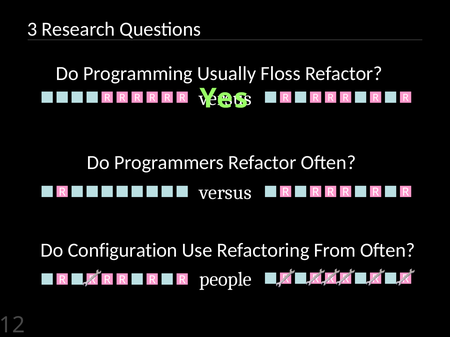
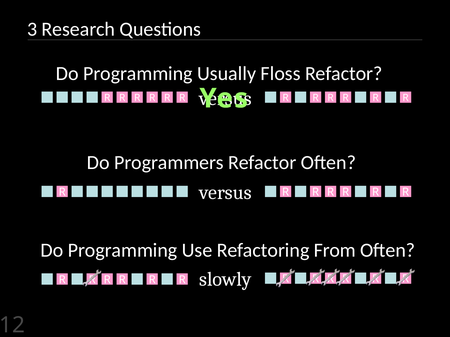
Configuration: Configuration -> Programming (123, 251)
people: people -> slowly (225, 280)
